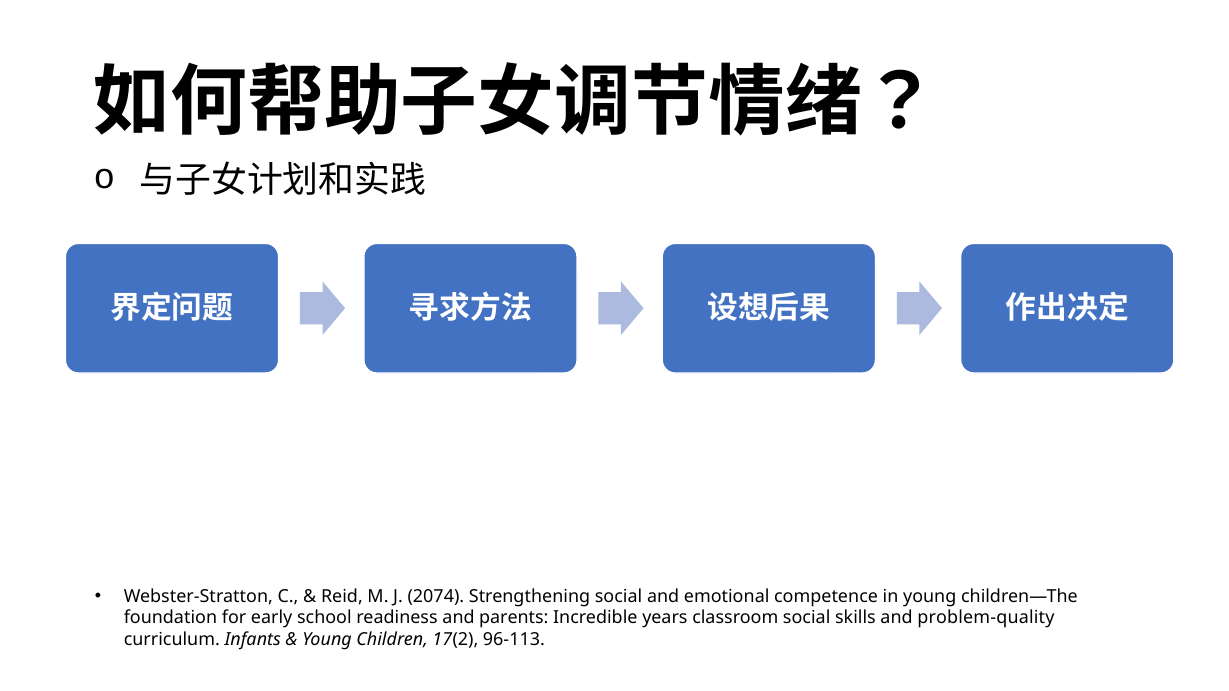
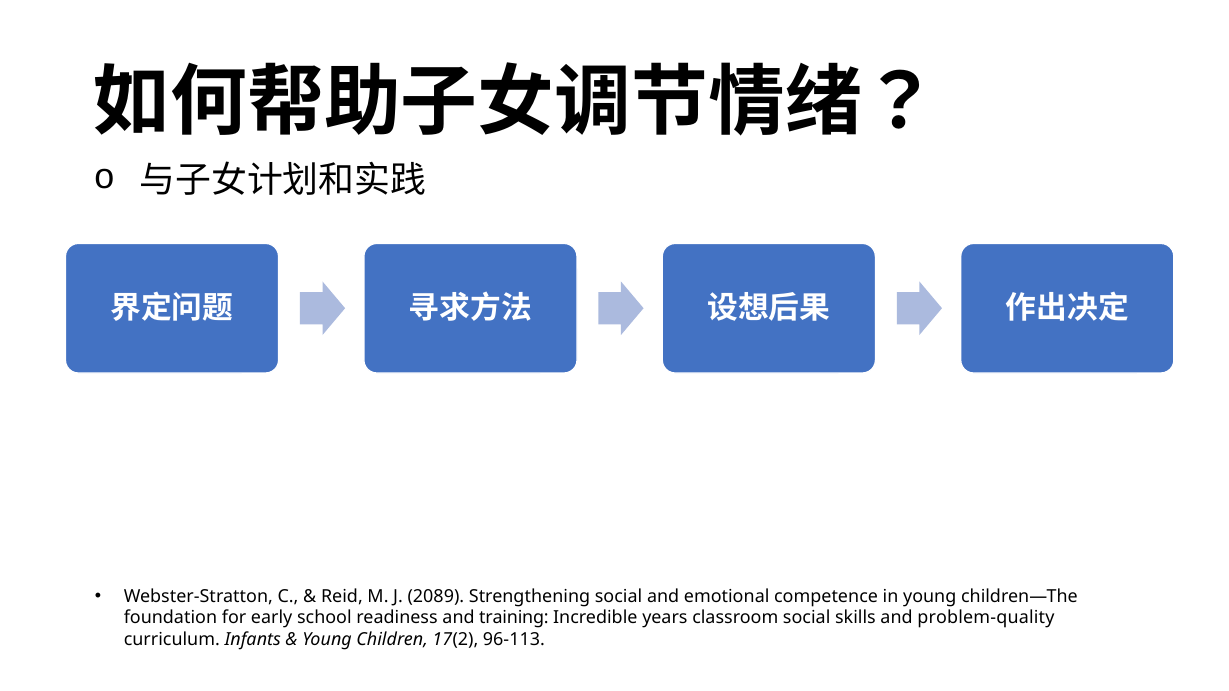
2074: 2074 -> 2089 (436, 597)
parents: parents -> training (514, 618)
